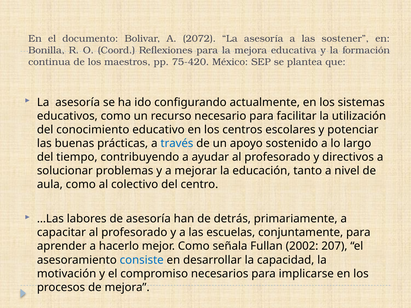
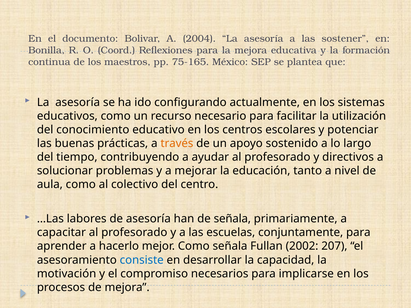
2072: 2072 -> 2004 (199, 39)
75-420: 75-420 -> 75-165 (190, 62)
través colour: blue -> orange (177, 143)
de detrás: detrás -> señala (232, 219)
